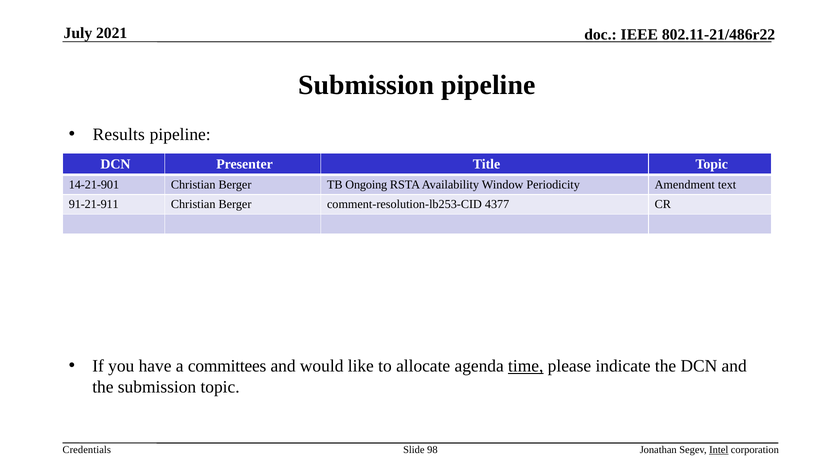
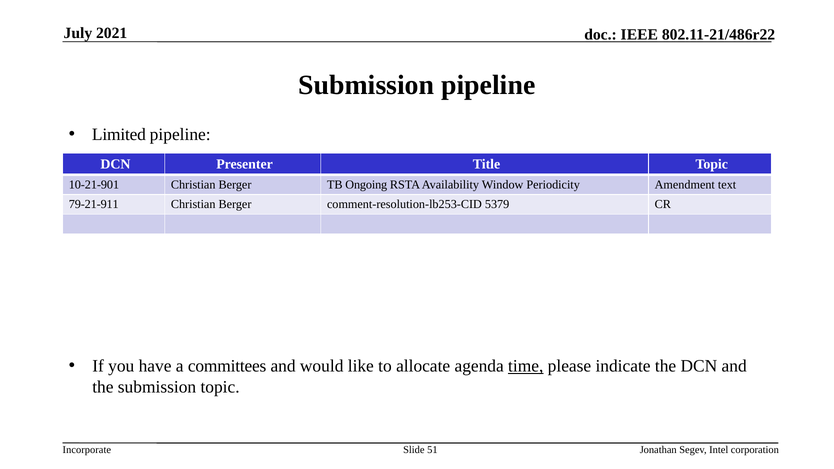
Results: Results -> Limited (119, 135)
14-21-901: 14-21-901 -> 10-21-901 (94, 185)
91-21-911: 91-21-911 -> 79-21-911 (94, 204)
4377: 4377 -> 5379 (497, 204)
Credentials: Credentials -> Incorporate (87, 450)
98: 98 -> 51 (432, 450)
Intel underline: present -> none (719, 450)
